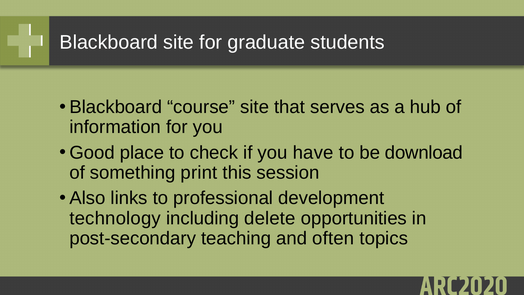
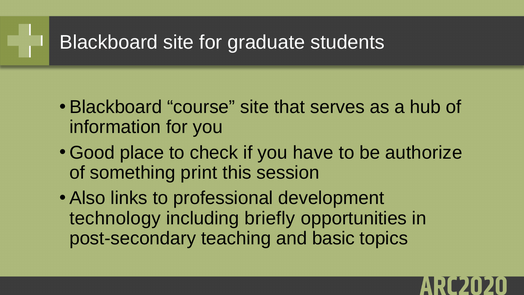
download: download -> authorize (424, 152)
delete: delete -> briefly (270, 218)
often: often -> basic (333, 238)
